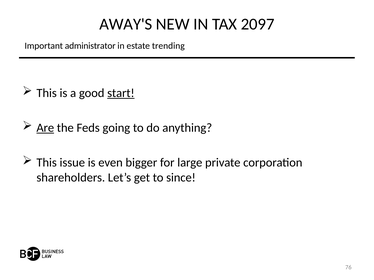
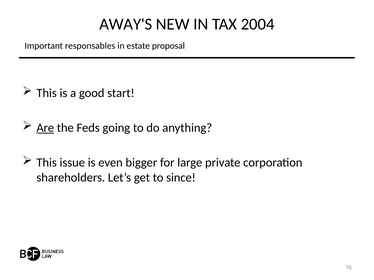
2097: 2097 -> 2004 (258, 24)
administrator: administrator -> responsables (90, 46)
trending: trending -> proposal (168, 46)
start underline: present -> none (121, 93)
